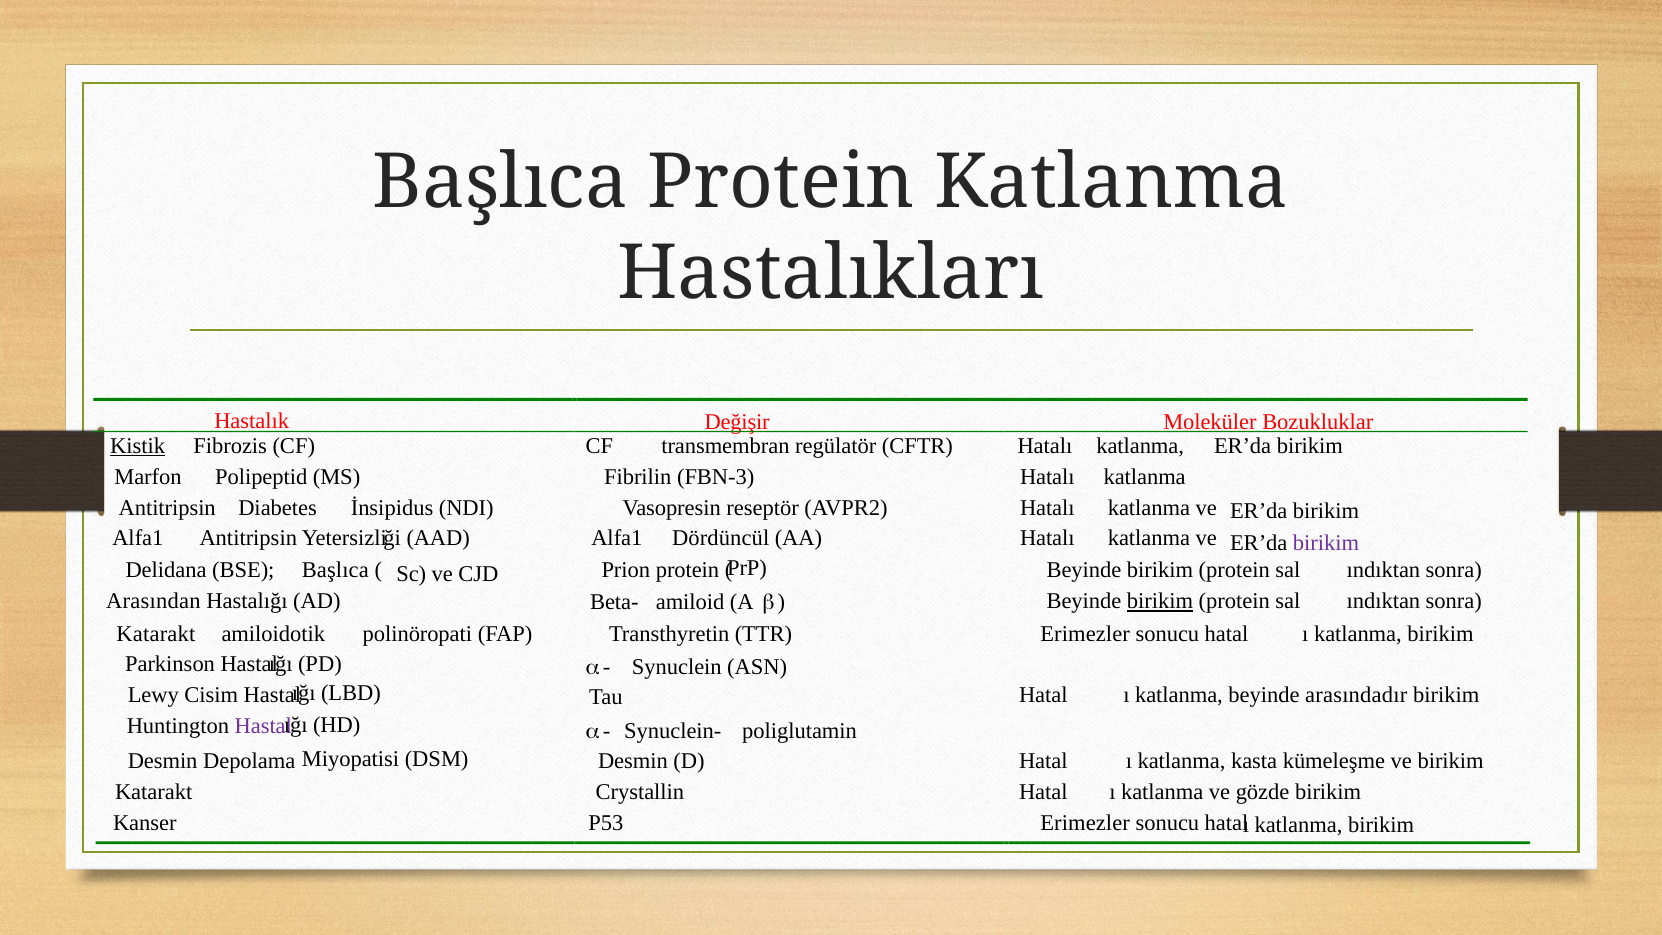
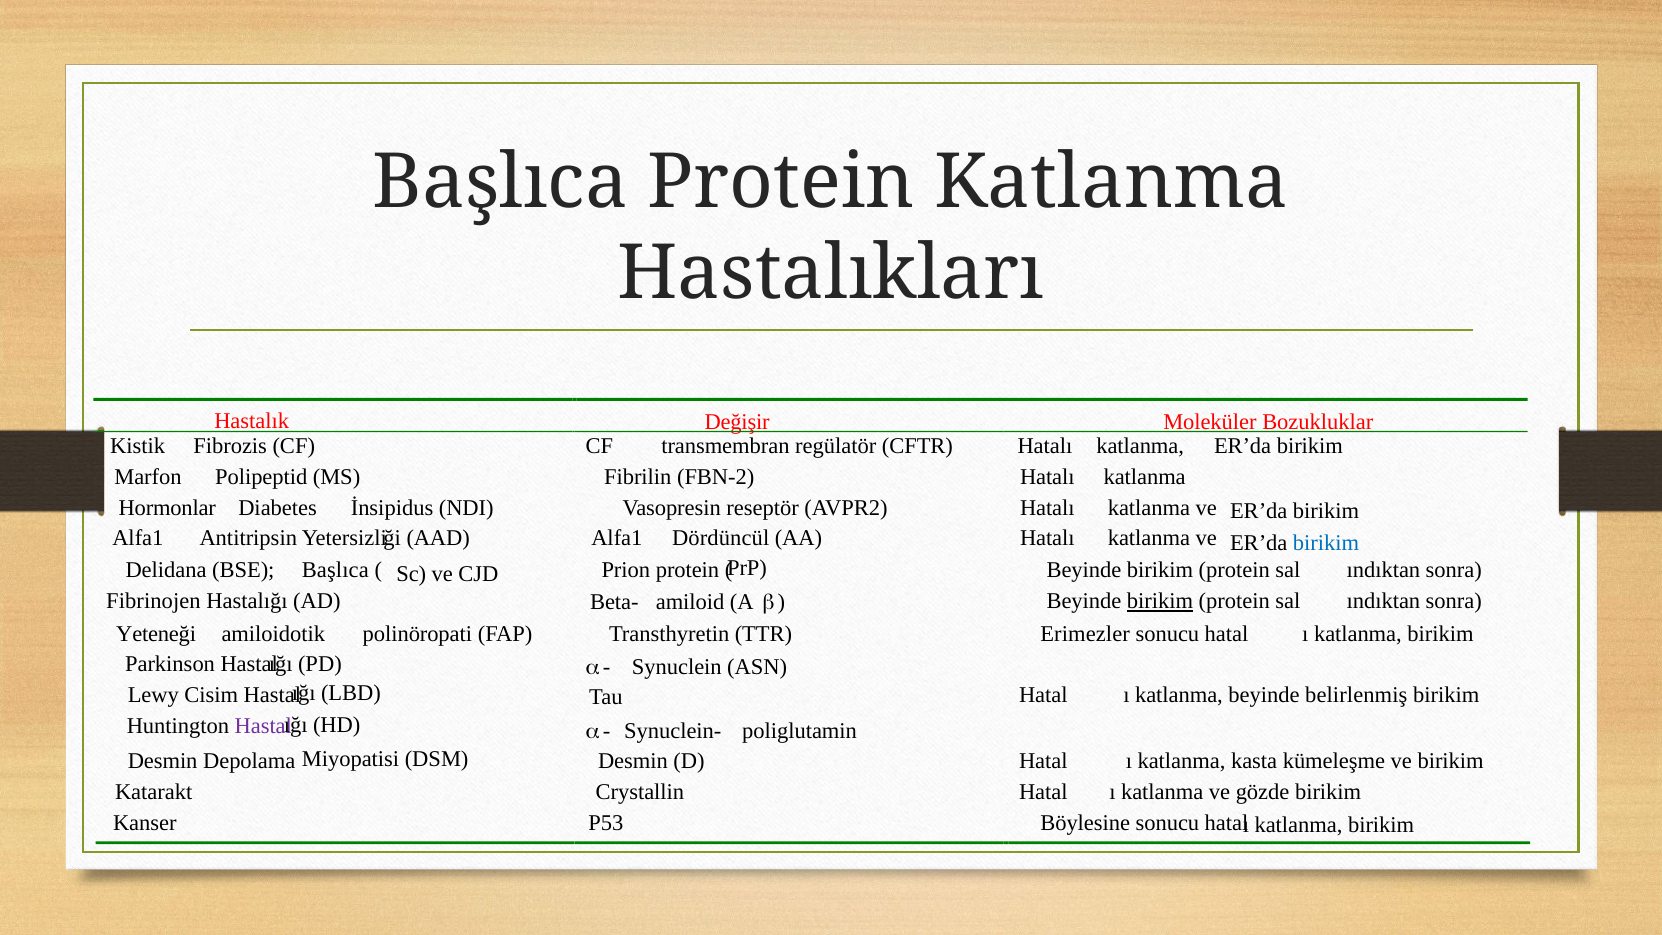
Kistik underline: present -> none (138, 446)
FBN-3: FBN-3 -> FBN-2 (716, 477)
Antitripsin: Antitripsin -> Hormonlar (167, 508)
birikim colour: purple -> blue (1326, 543)
Arasından: Arasından -> Fibrinojen (153, 601)
Katarakt: Katarakt -> Yeteneği (156, 634)
arasındadır: arasındadır -> belirlenmiş (1356, 695)
P53 Erimezler: Erimezler -> Böylesine (1085, 823)
